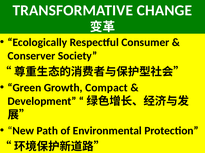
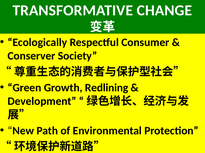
Compact: Compact -> Redlining (107, 88)
